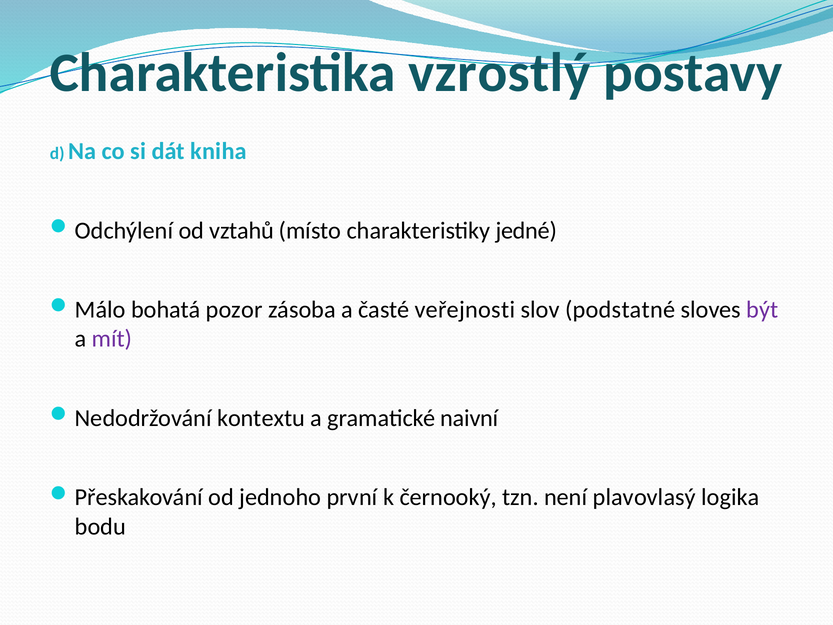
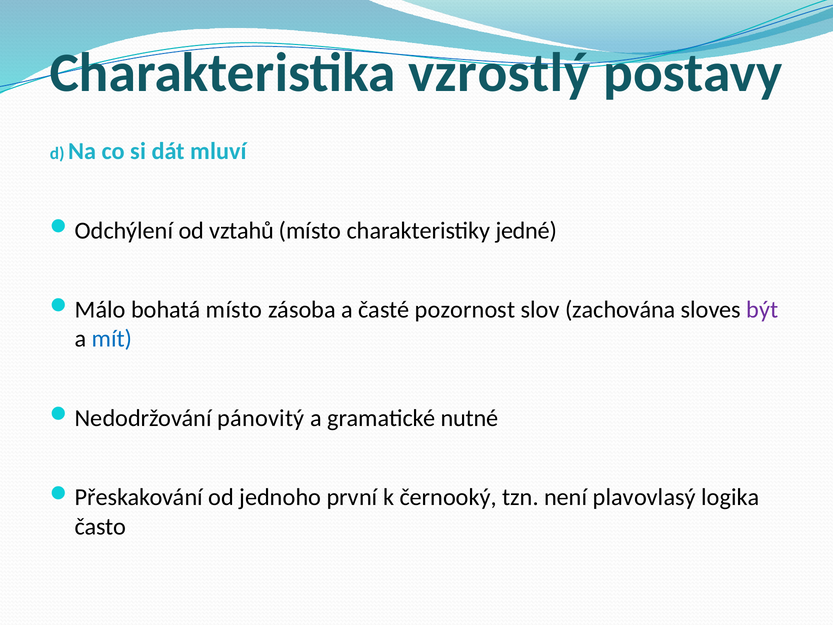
kniha: kniha -> mluví (219, 151)
bohatá pozor: pozor -> místo (234, 310)
veřejnosti: veřejnosti -> pozornost (465, 310)
podstatné: podstatné -> zachována (620, 310)
mít colour: purple -> blue (112, 339)
kontextu: kontextu -> pánovitý (261, 418)
naivní: naivní -> nutné (469, 418)
bodu: bodu -> často (100, 526)
